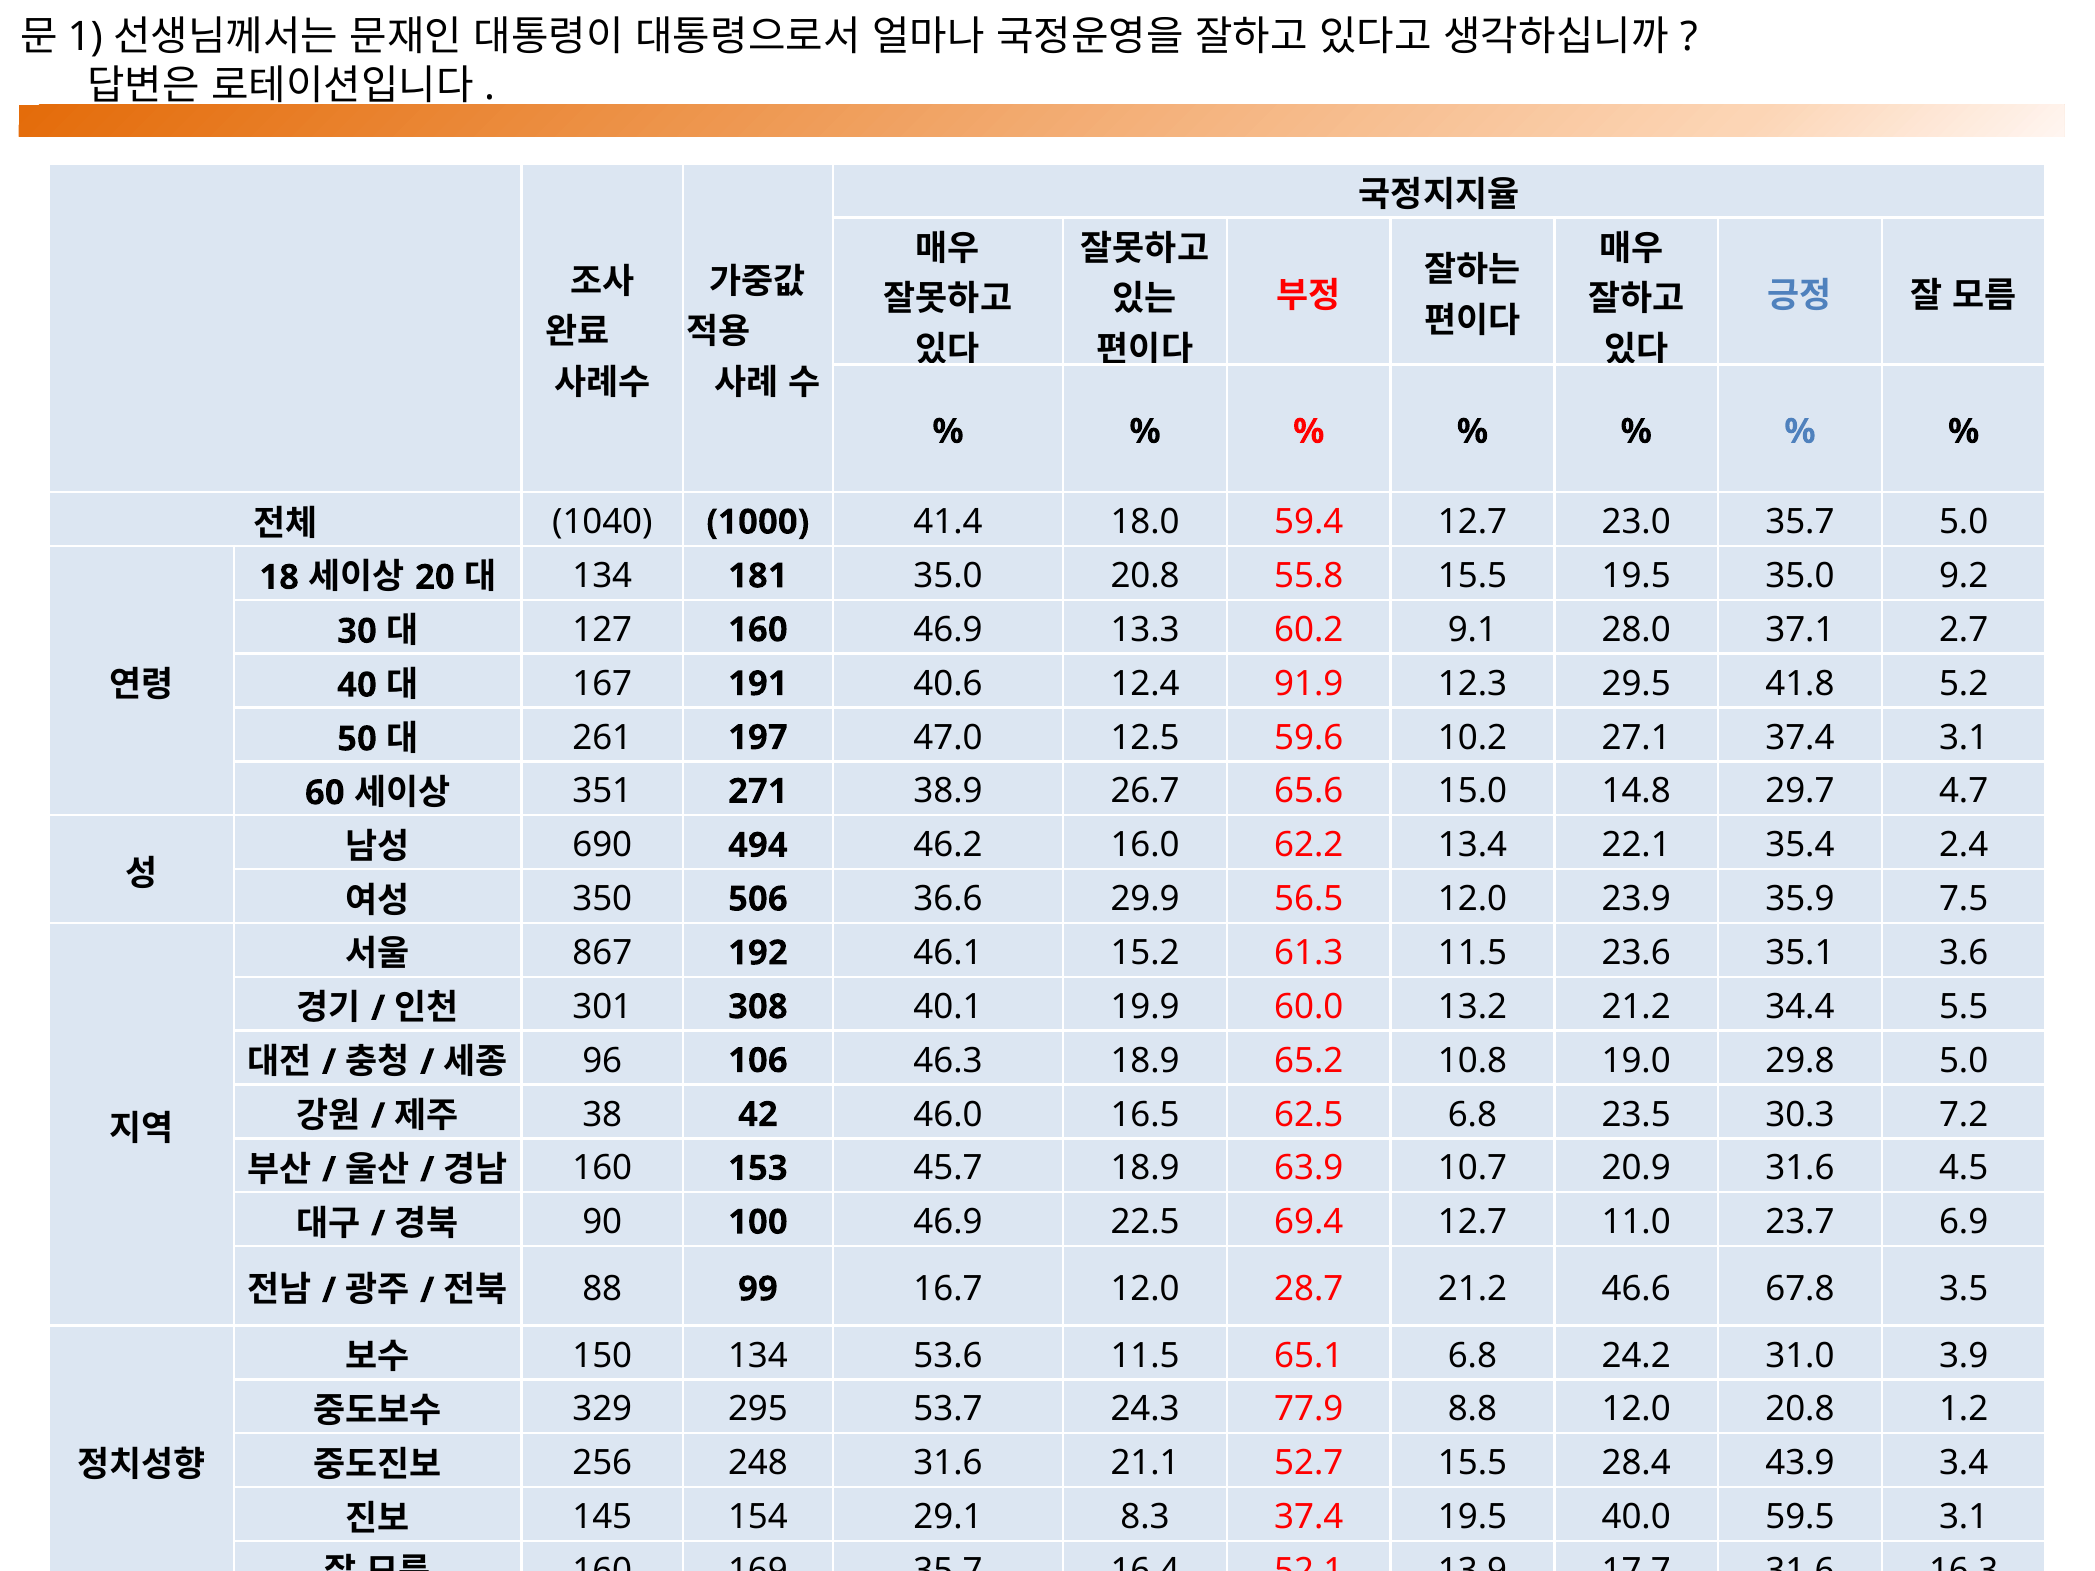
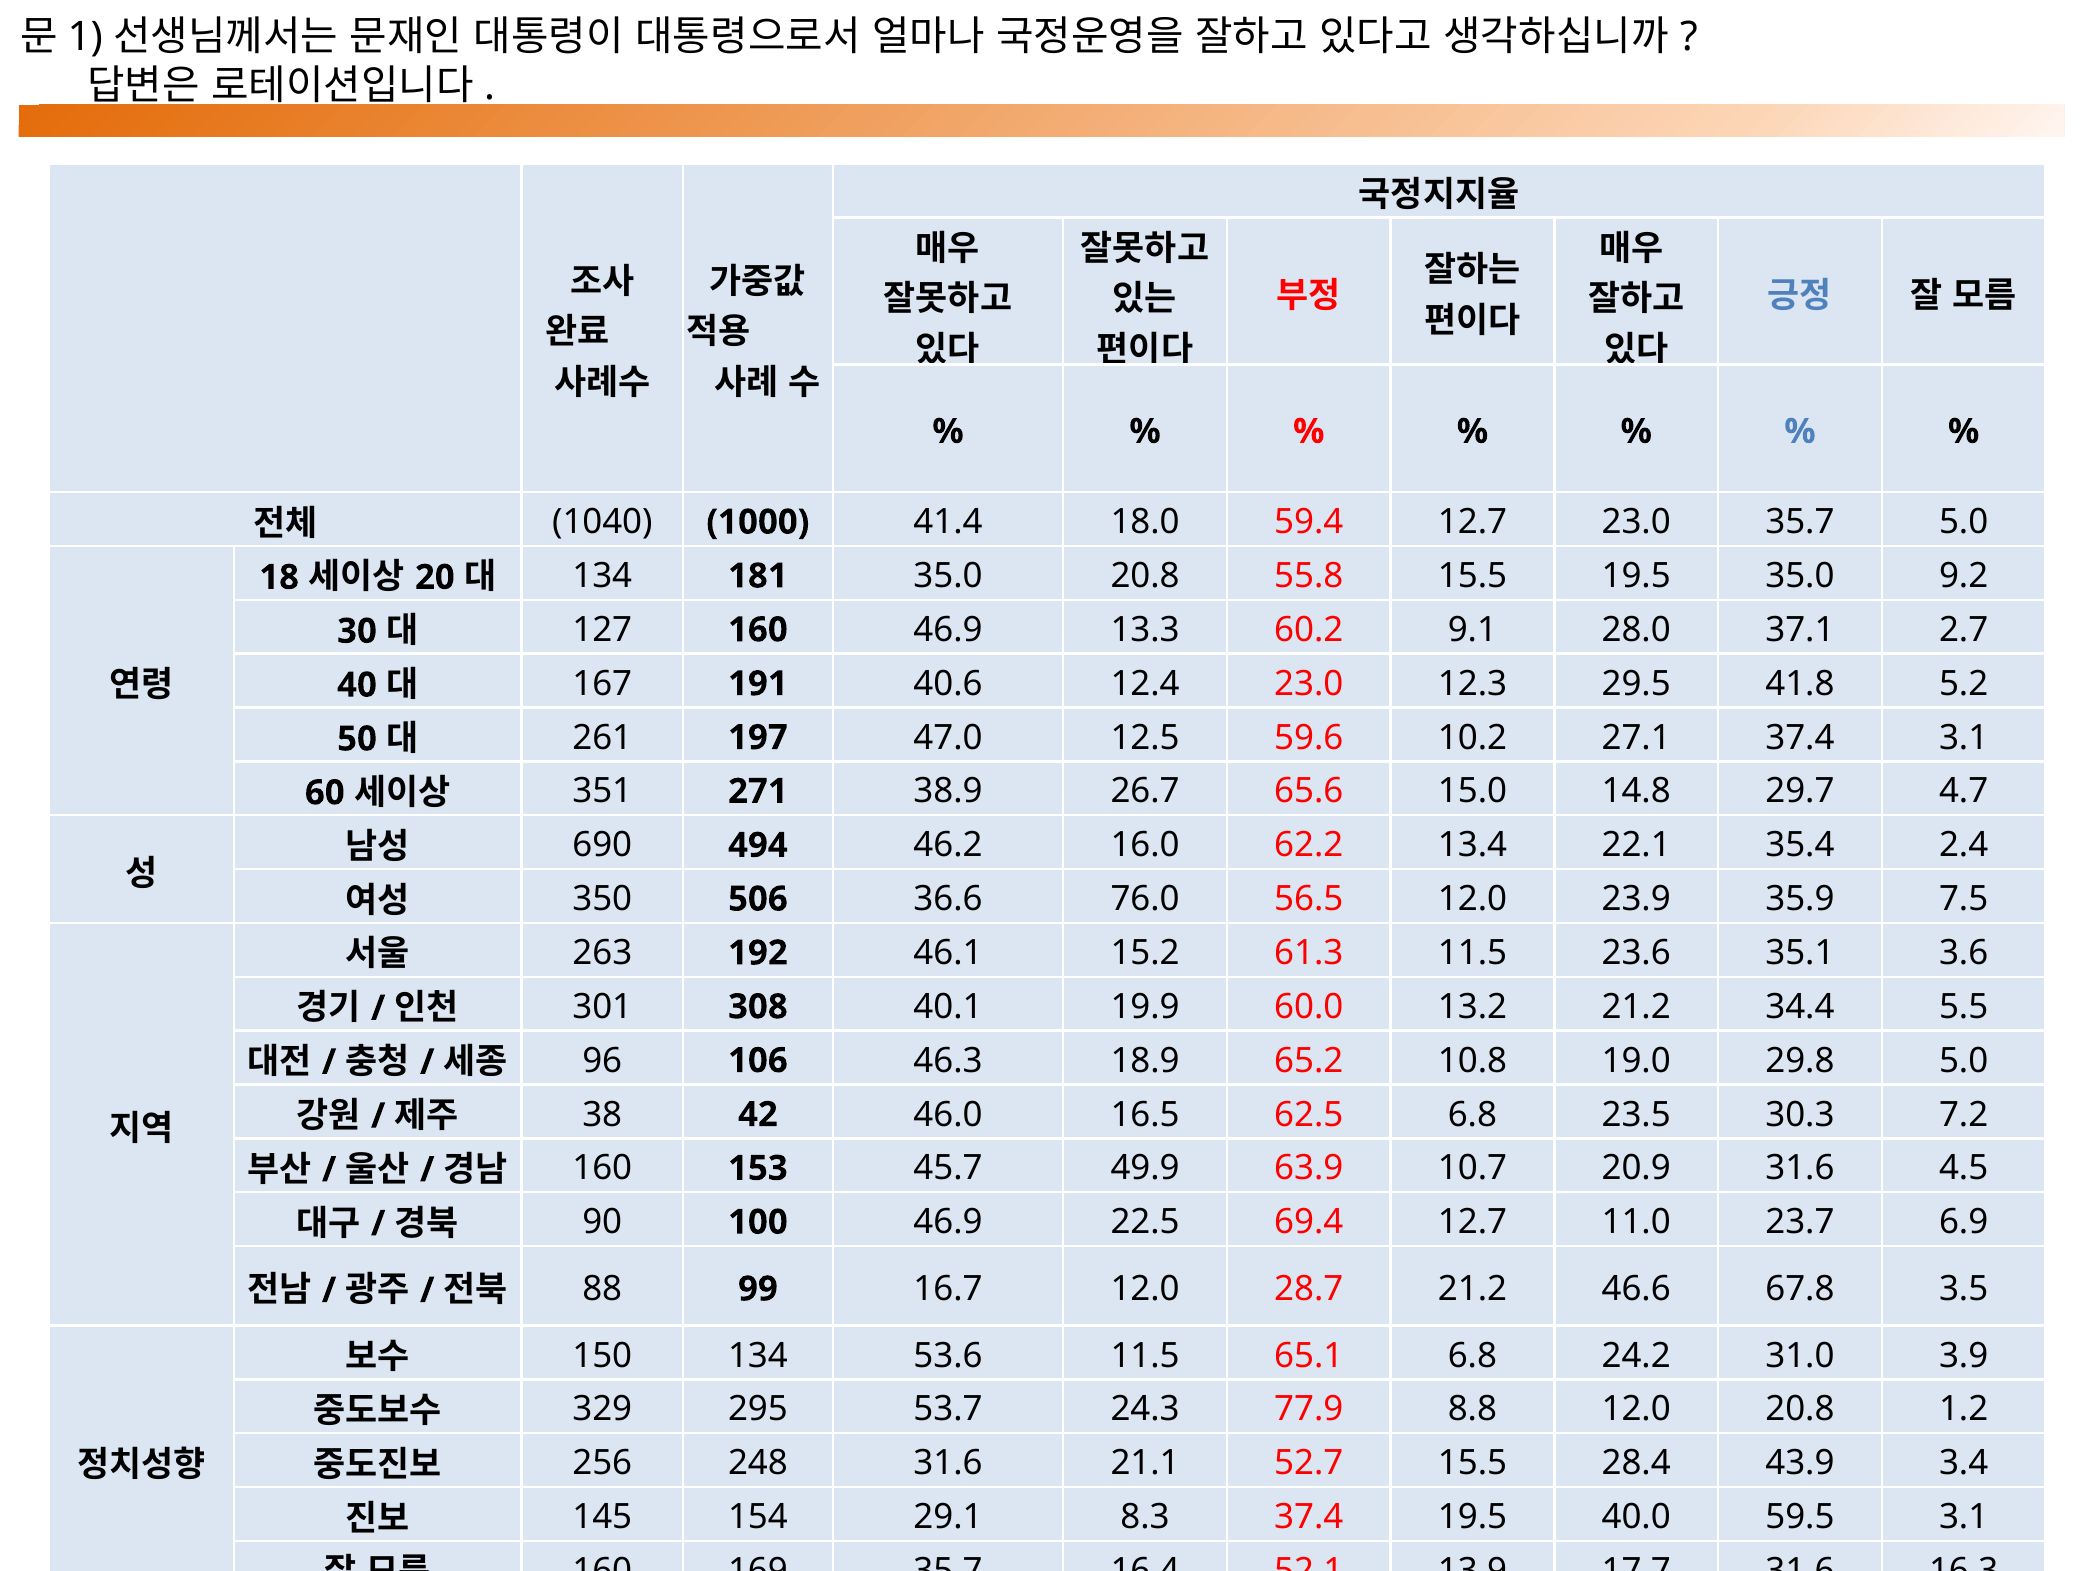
12.4 91.9: 91.9 -> 23.0 (1309, 684)
29.9: 29.9 -> 76.0 (1145, 899)
867: 867 -> 263 (602, 953)
45.7 18.9: 18.9 -> 49.9 (1145, 1169)
